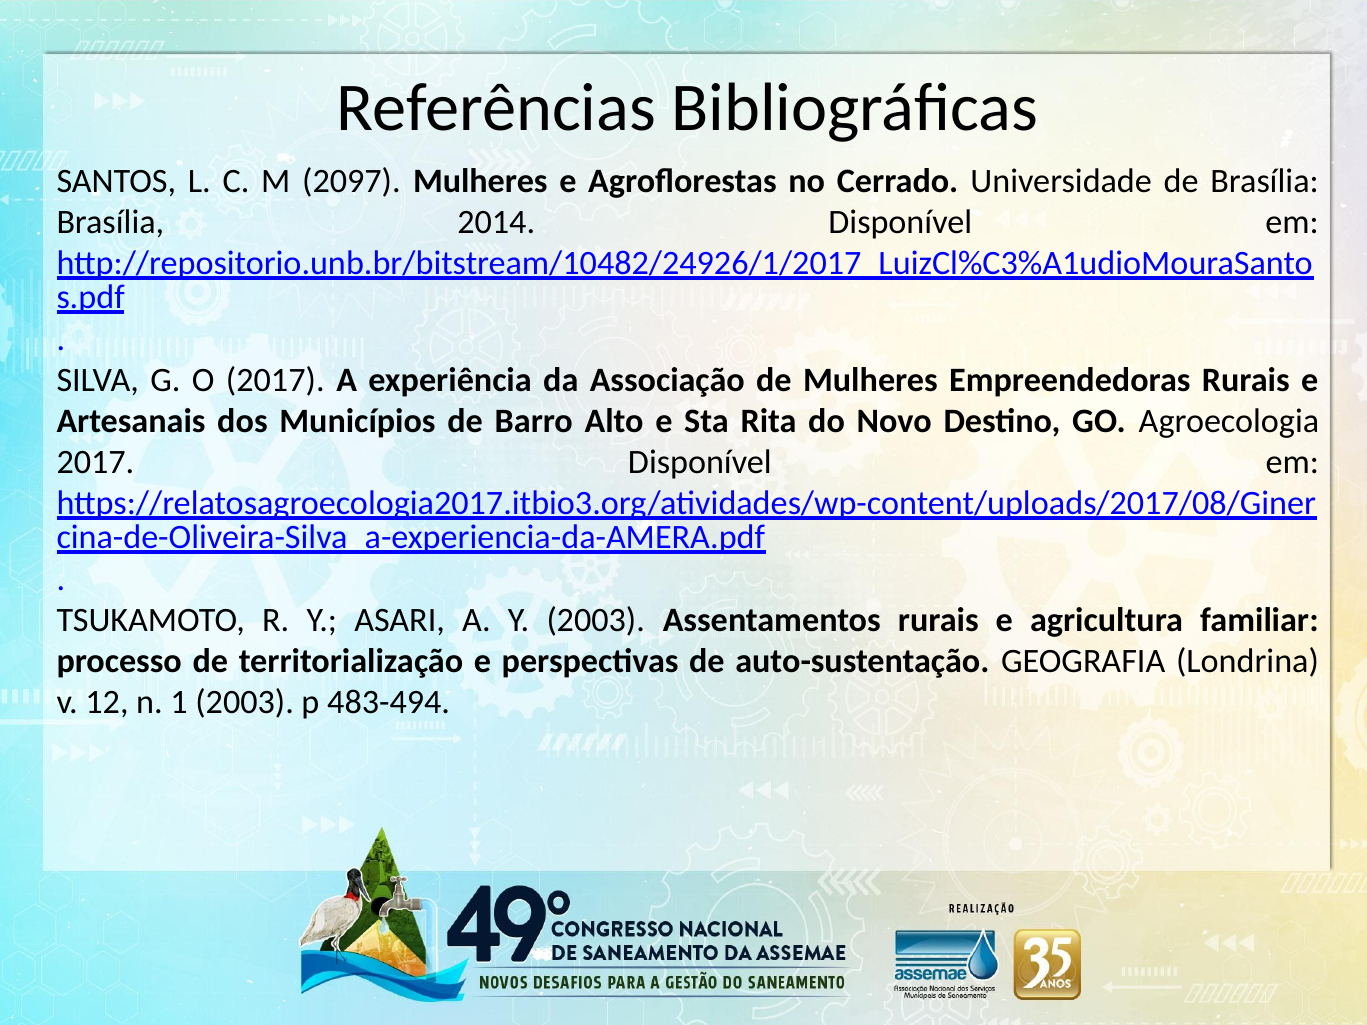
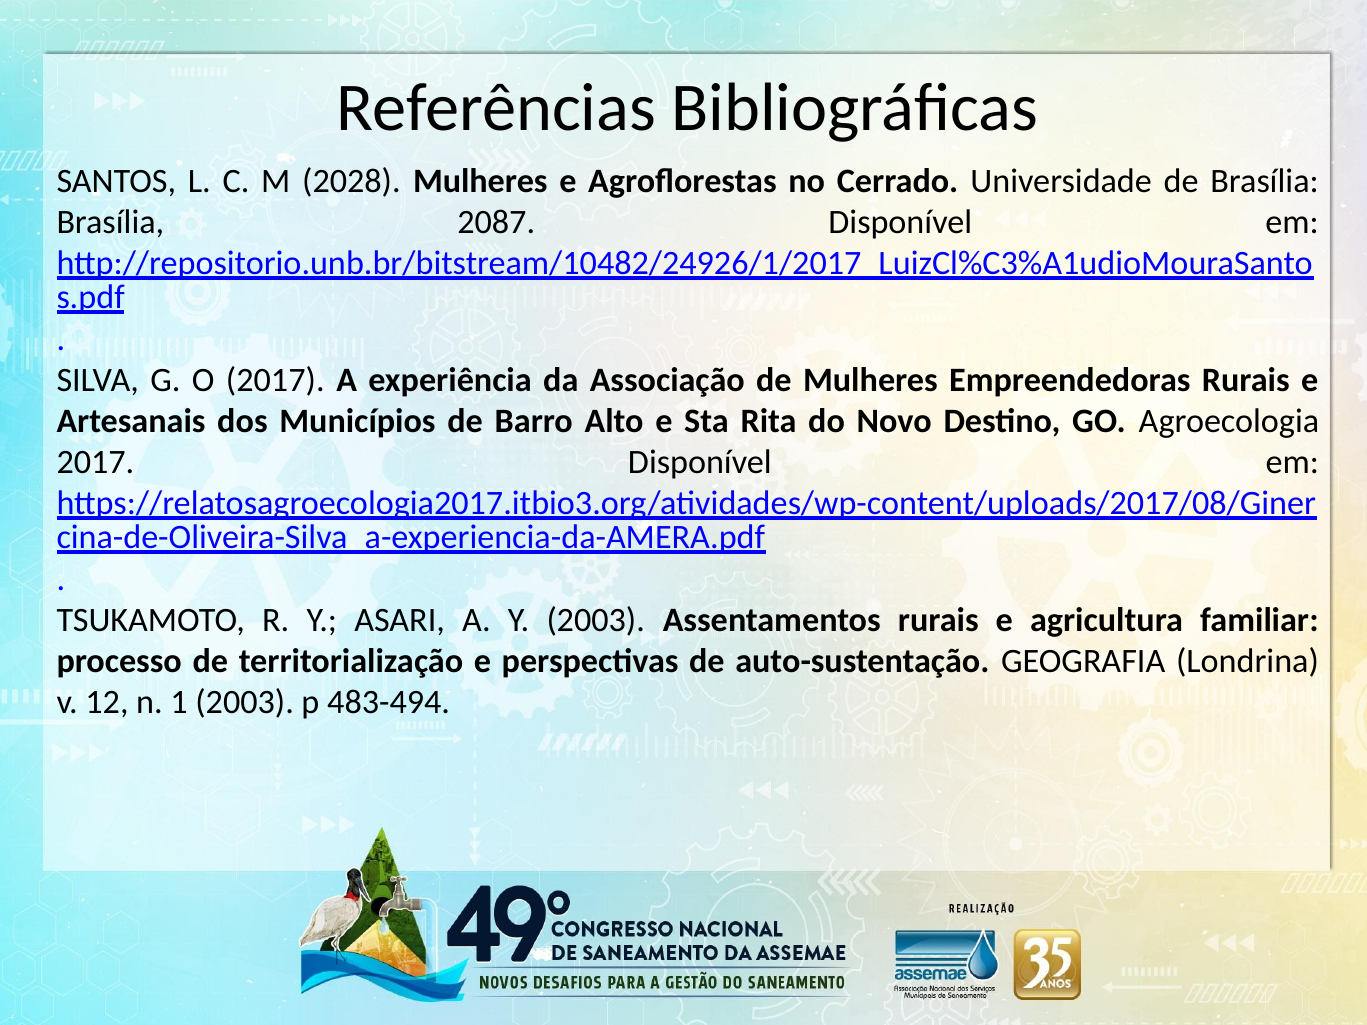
2097: 2097 -> 2028 (351, 181)
2014: 2014 -> 2087 (496, 222)
